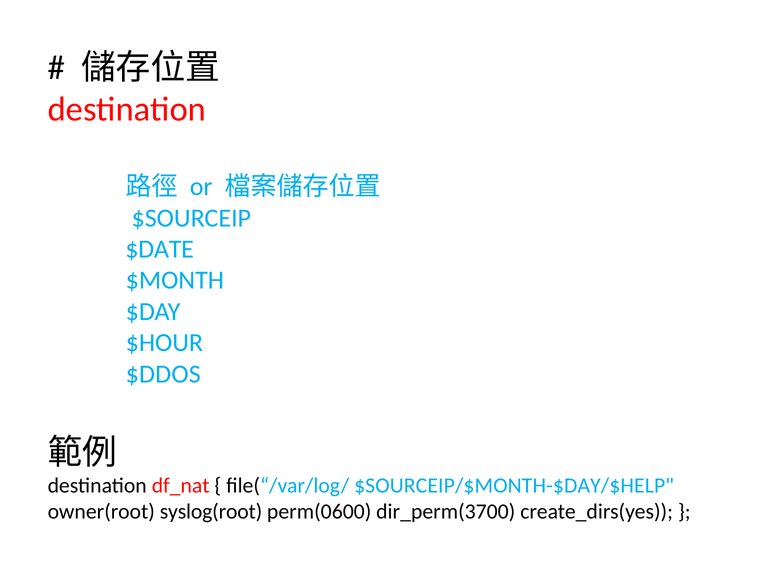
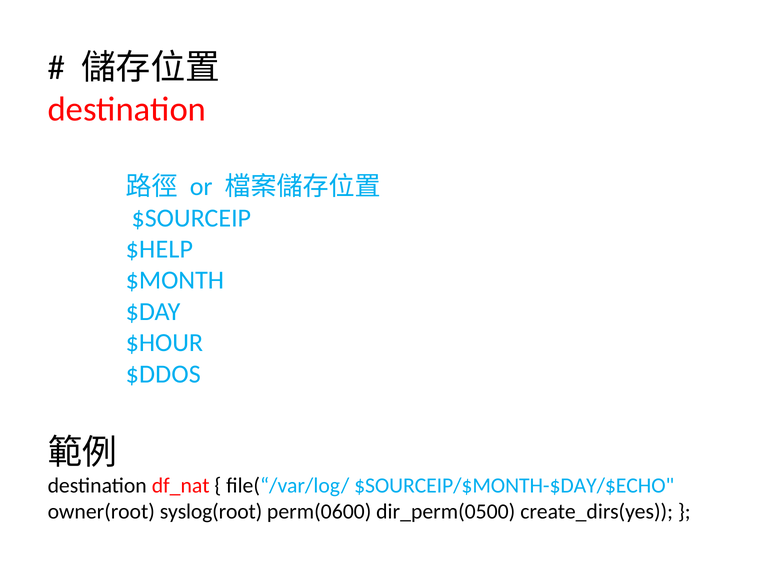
$DATE: $DATE -> $HELP (159, 249)
$SOURCEIP/$MONTH-$DAY/$HELP: $SOURCEIP/$MONTH-$DAY/$HELP -> $SOURCEIP/$MONTH-$DAY/$ECHO (514, 486)
dir_perm(3700: dir_perm(3700 -> dir_perm(0500 (446, 512)
